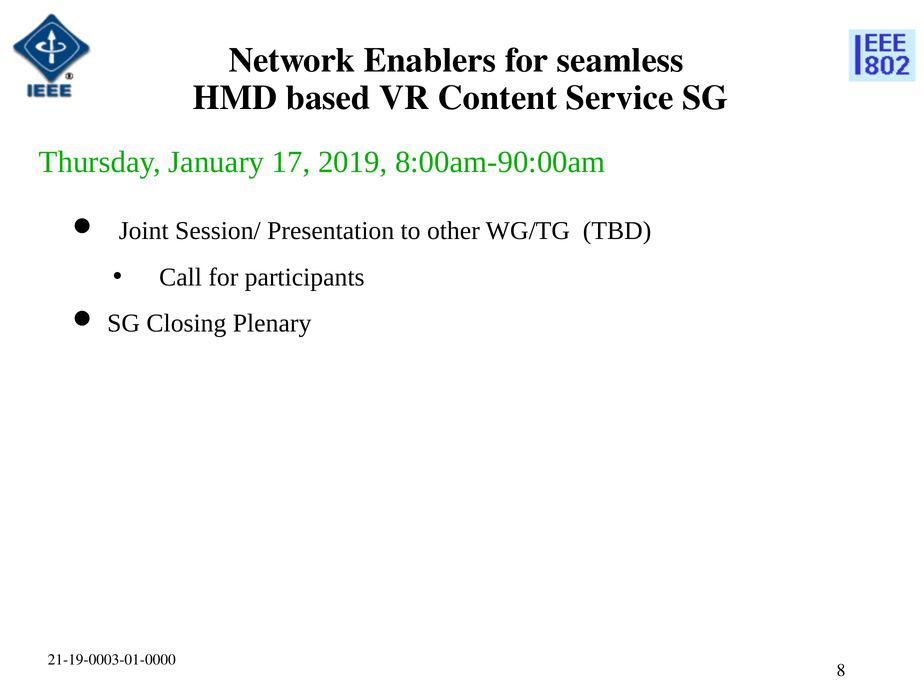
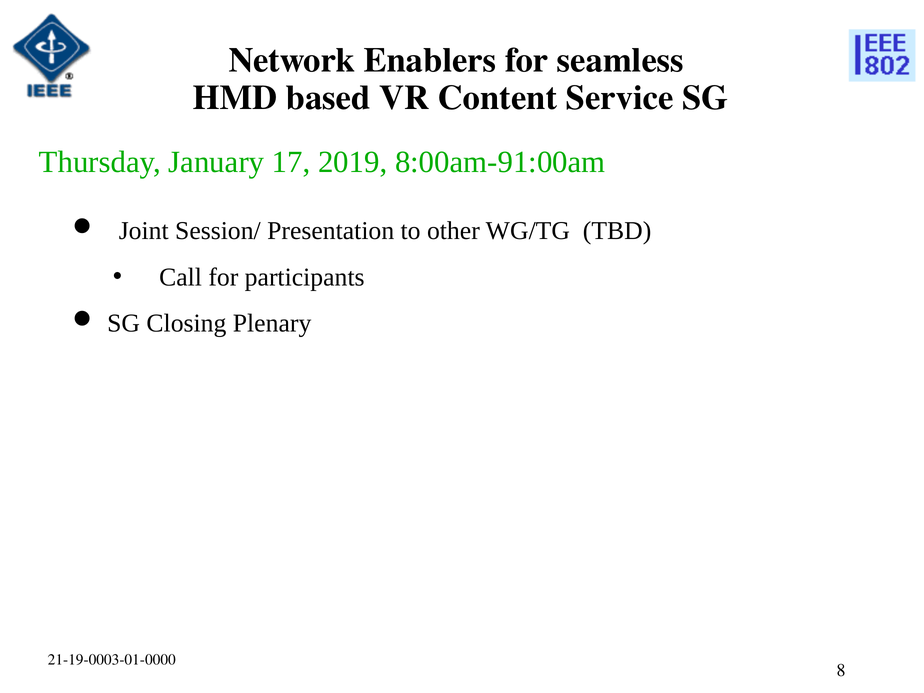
8:00am-90:00am: 8:00am-90:00am -> 8:00am-91:00am (500, 162)
